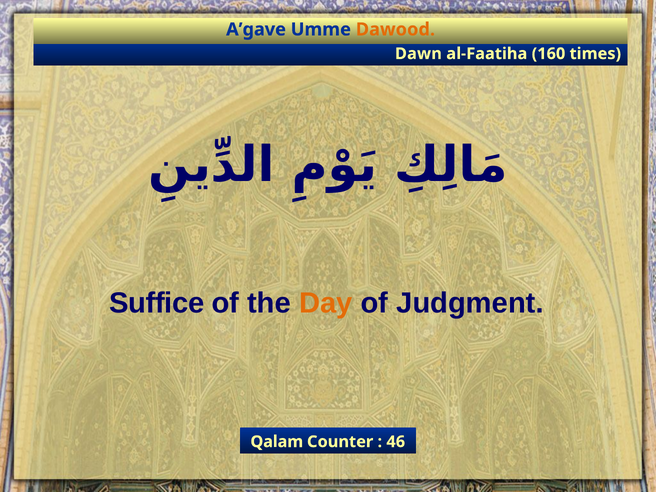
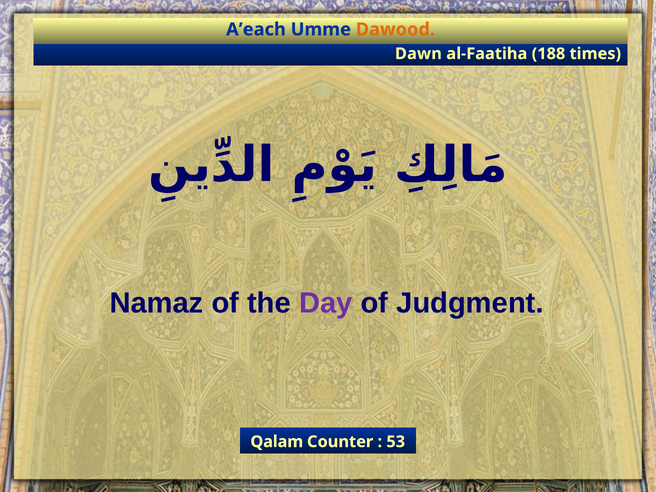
A’gave: A’gave -> A’each (256, 29)
160: 160 -> 188 (548, 54)
Suffice: Suffice -> Namaz (157, 303)
Day colour: orange -> purple (326, 303)
46: 46 -> 53 (396, 442)
